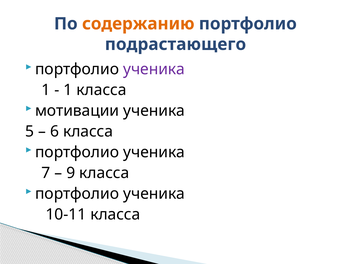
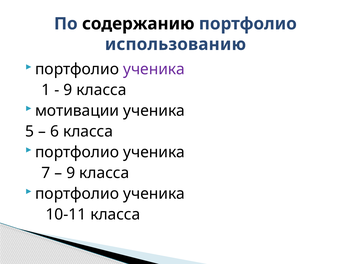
содержанию colour: orange -> black (138, 24)
подрастающего: подрастающего -> использованию (175, 44)
1: 1 -> 9 (68, 90)
